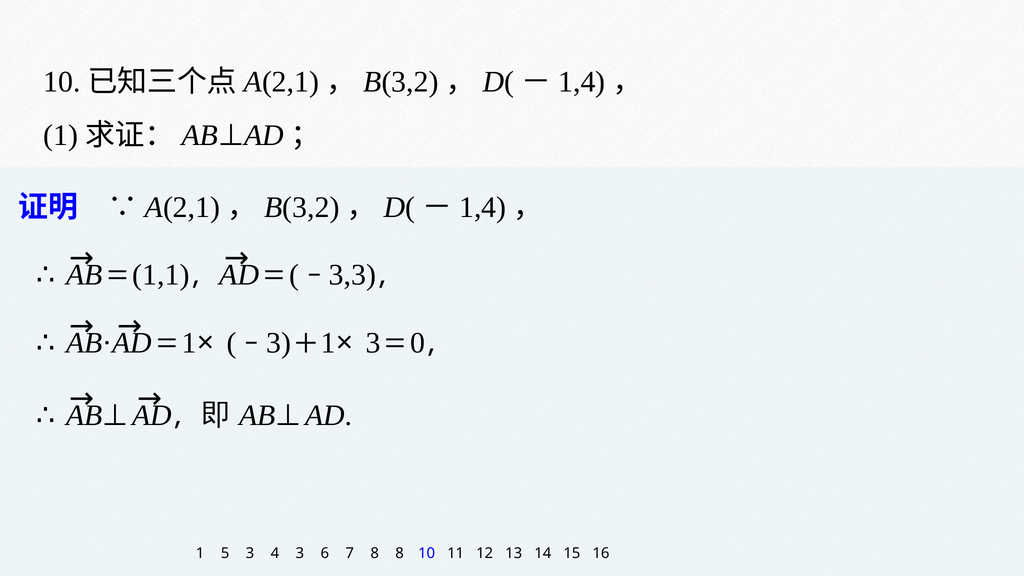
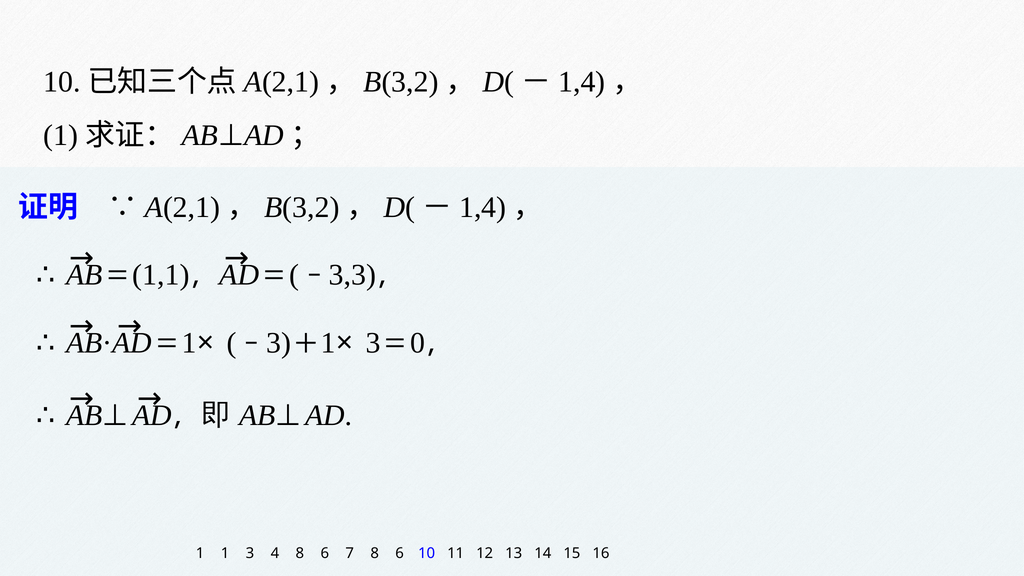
1 5: 5 -> 1 (225, 554)
4 3: 3 -> 8 (300, 554)
7 8 8: 8 -> 6 (400, 554)
